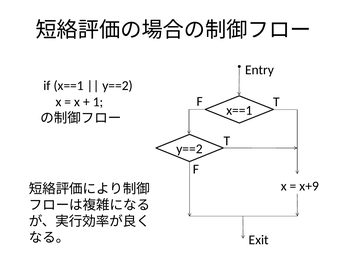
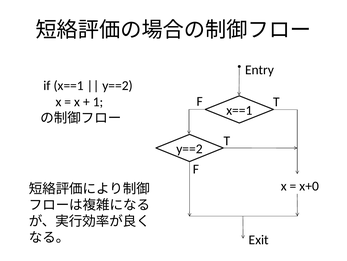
x+9: x+9 -> x+0 (309, 186)
